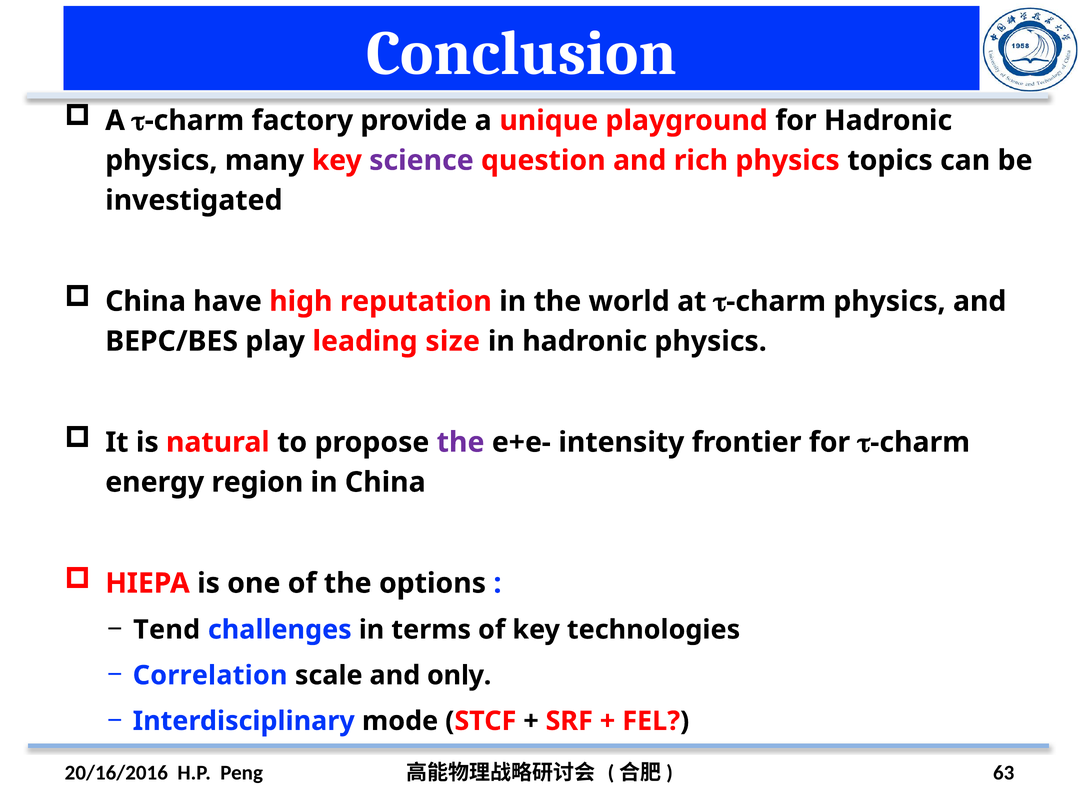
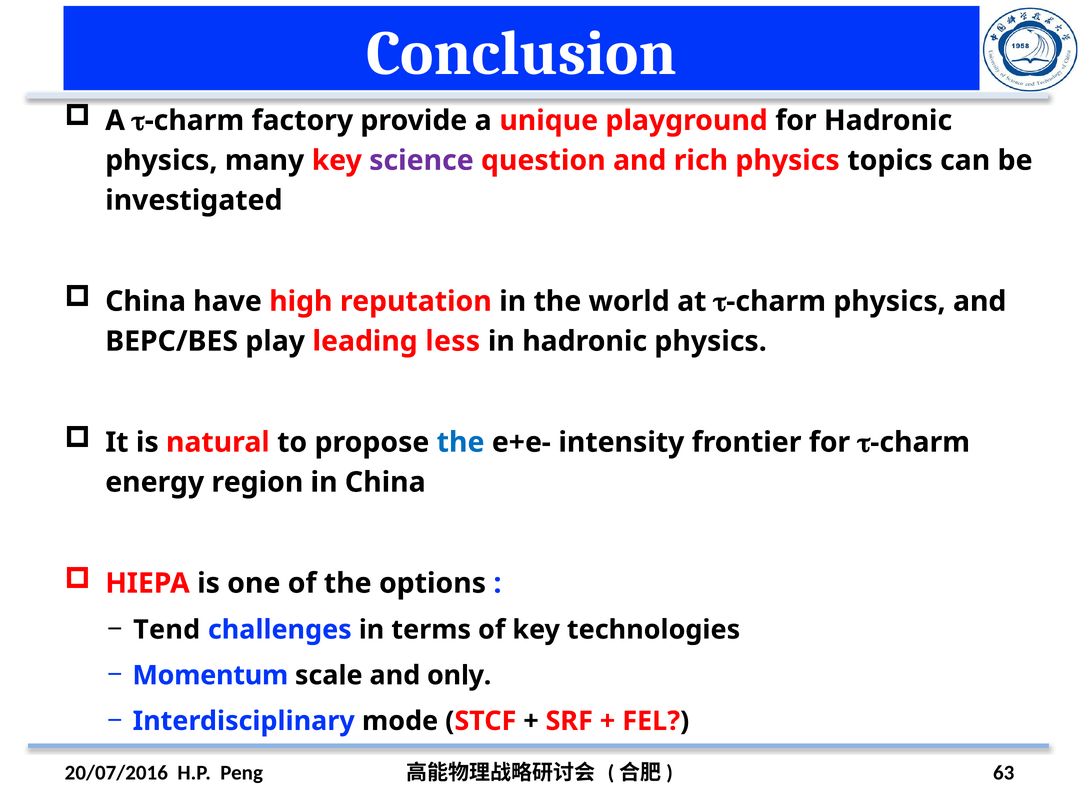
size: size -> less (453, 341)
the colour: purple -> blue (461, 442)
Correlation: Correlation -> Momentum (210, 676)
20/16/2016: 20/16/2016 -> 20/07/2016 (116, 773)
